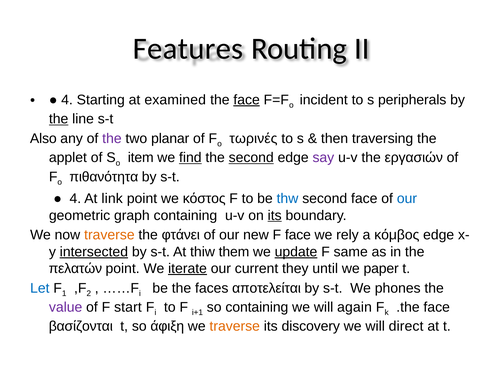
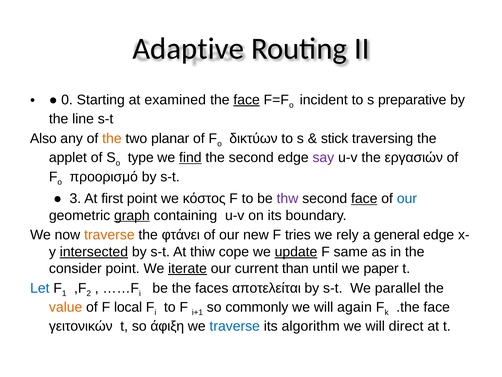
Features: Features -> Adaptive (188, 49)
4: 4 -> 0 (67, 100)
peripherals: peripherals -> preparative (412, 100)
the underline: present -> none (59, 119)
the colour: purple -> orange (112, 138)
τωρινές: τωρινές -> δικτύων (254, 138)
then: then -> stick (335, 138)
item: item -> type (141, 157)
second underline: present -> none (251, 157)
πιθανότητα: πιθανότητα -> προορισμό (104, 176)
4: 4 -> 3 (75, 198)
link: link -> first (112, 198)
thw colour: blue -> purple (287, 198)
face underline: none -> present (364, 198)
graph underline: none -> present (132, 215)
its underline: present -> none (275, 215)
F face: face -> tries (298, 235)
κόμβος: κόμβος -> general (397, 235)
them: them -> cope (234, 251)
πελατών: πελατών -> consider (75, 268)
they: they -> than (295, 268)
phones: phones -> parallel (398, 288)
value colour: purple -> orange (66, 307)
start: start -> local (128, 307)
so containing: containing -> commonly (257, 307)
βασίζονται: βασίζονται -> γειτονικών (81, 326)
traverse colour: orange -> blue (235, 326)
discovery: discovery -> algorithm (311, 326)
